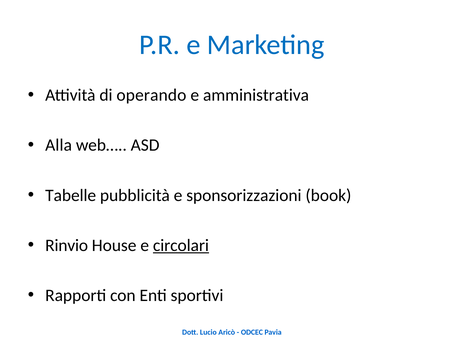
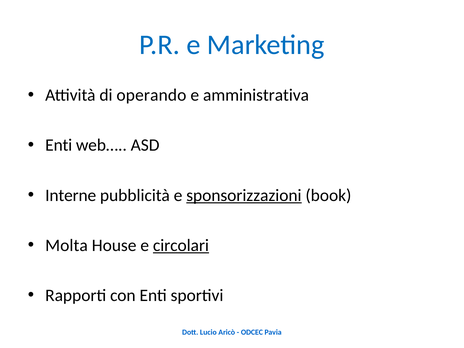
Alla: Alla -> Enti (59, 145)
Tabelle: Tabelle -> Interne (71, 195)
sponsorizzazioni underline: none -> present (244, 195)
Rinvio: Rinvio -> Molta (67, 245)
